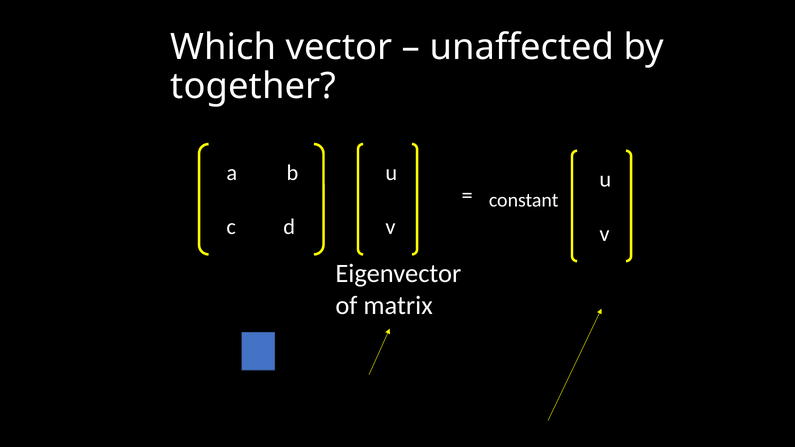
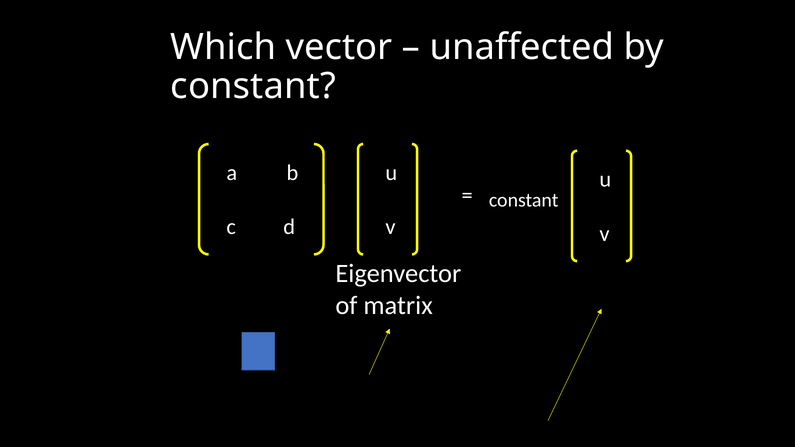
together: together -> constant (253, 86)
